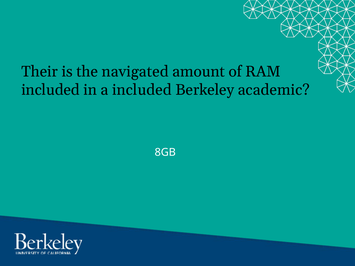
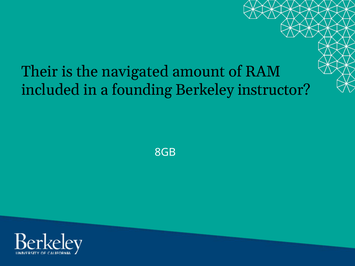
a included: included -> founding (142, 90)
academic: academic -> instructor (274, 90)
